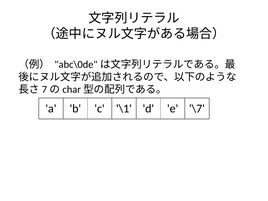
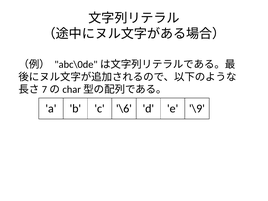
\1: \1 -> \6 (124, 109)
\7: \7 -> \9 (197, 109)
